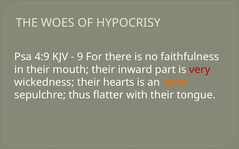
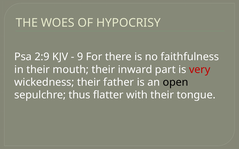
4:9: 4:9 -> 2:9 (42, 57)
hearts: hearts -> father (119, 82)
open colour: orange -> black (176, 82)
